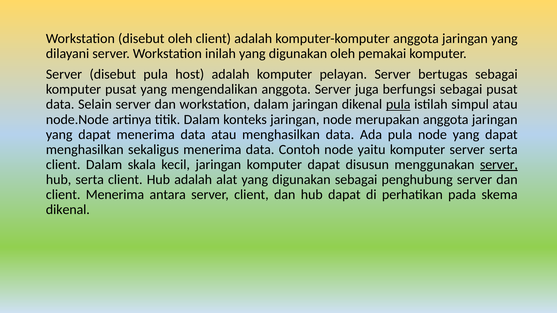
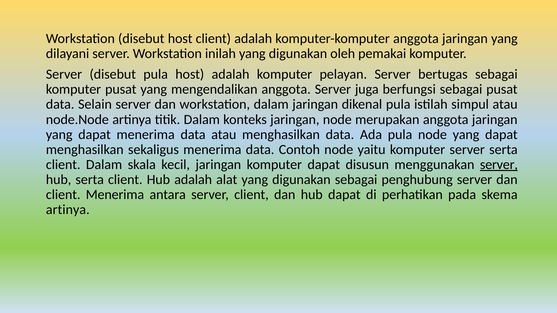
disebut oleh: oleh -> host (180, 39)
pula underline: present -> none (398, 105)
dikenal: dikenal -> artinya (68, 210)
